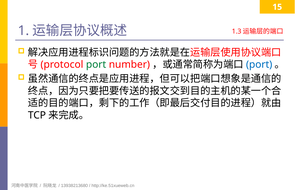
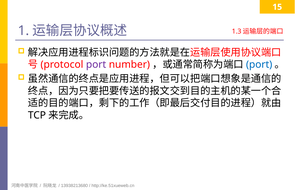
port colour: green -> purple (96, 65)
